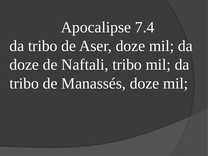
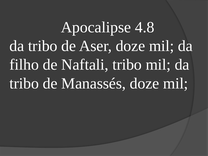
7.4: 7.4 -> 4.8 (145, 27)
doze: doze -> filho (24, 65)
